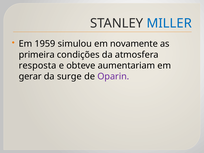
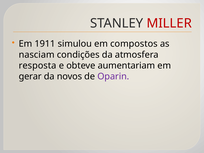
MILLER colour: blue -> red (169, 23)
1959: 1959 -> 1911 (45, 44)
novamente: novamente -> compostos (134, 44)
primeira: primeira -> nasciam (37, 55)
surge: surge -> novos (69, 76)
